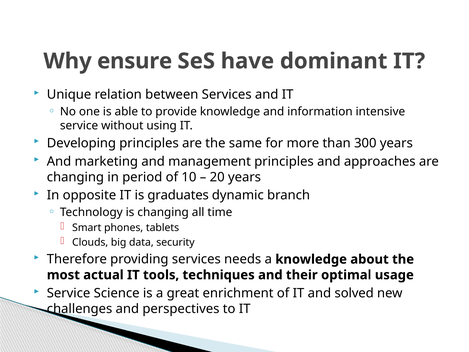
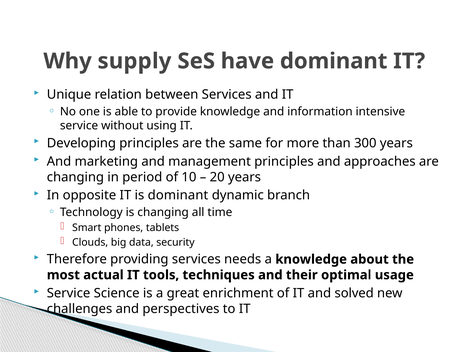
ensure: ensure -> supply (134, 61)
is graduates: graduates -> dominant (178, 195)
